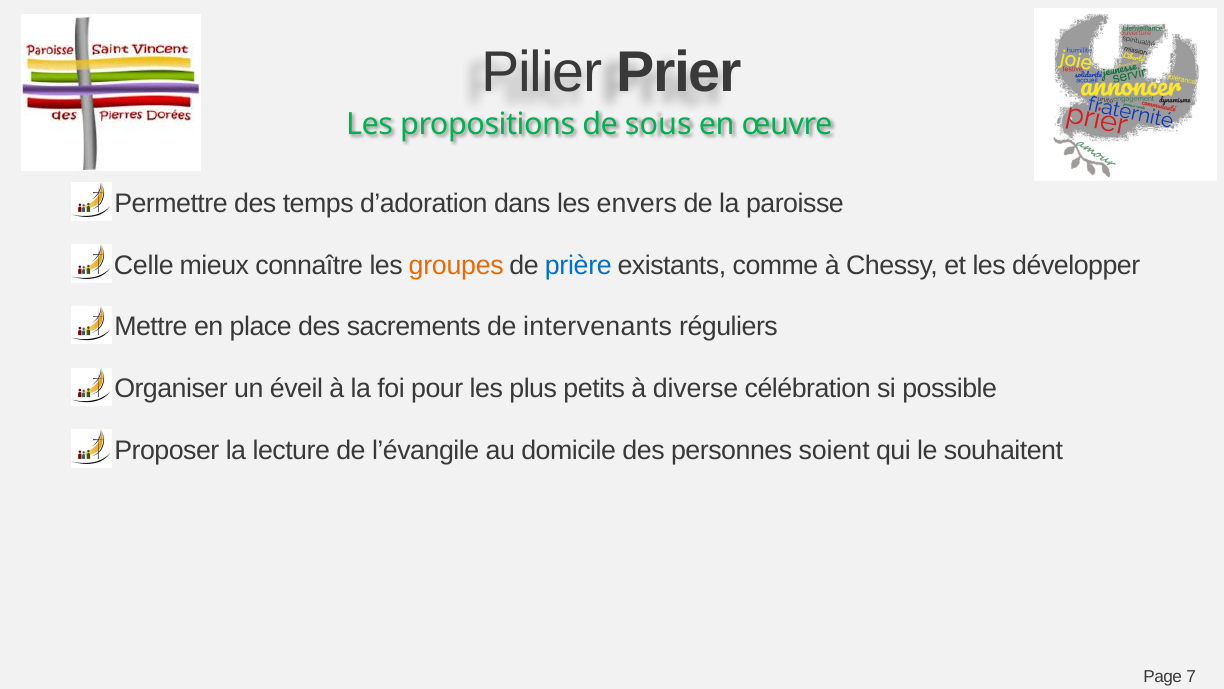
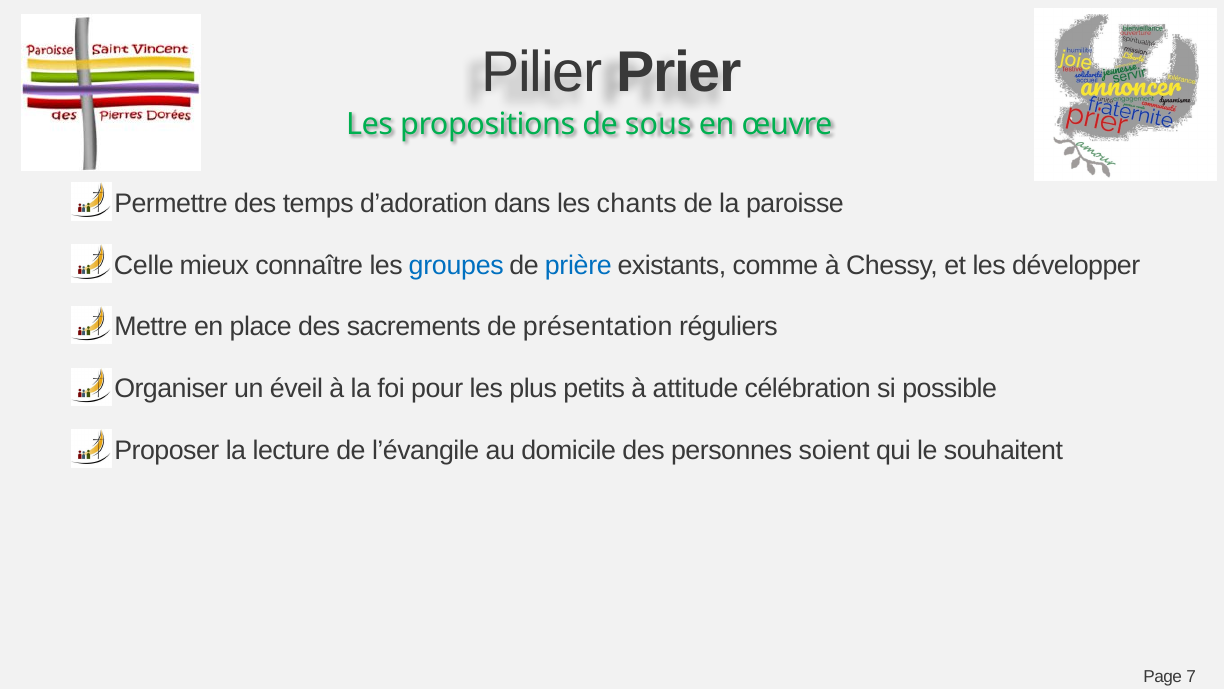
envers: envers -> chants (637, 203)
groupes colour: orange -> blue (456, 265)
intervenants: intervenants -> présentation (598, 327)
diverse: diverse -> attitude (696, 388)
